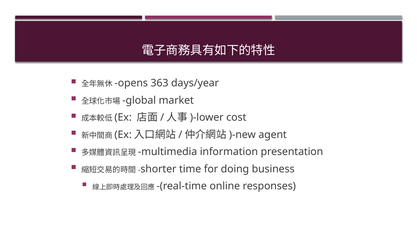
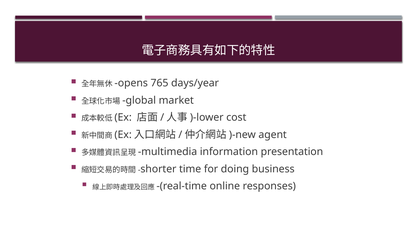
363: 363 -> 765 (160, 83)
